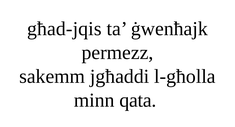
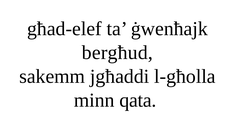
għad-jqis: għad-jqis -> għad-elef (64, 29)
permezz: permezz -> bergħud (117, 52)
